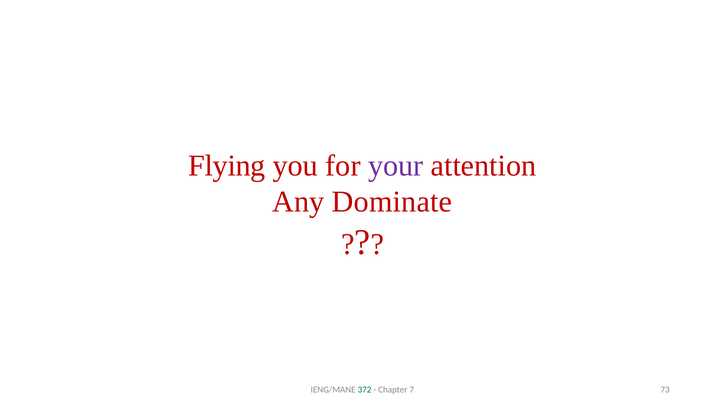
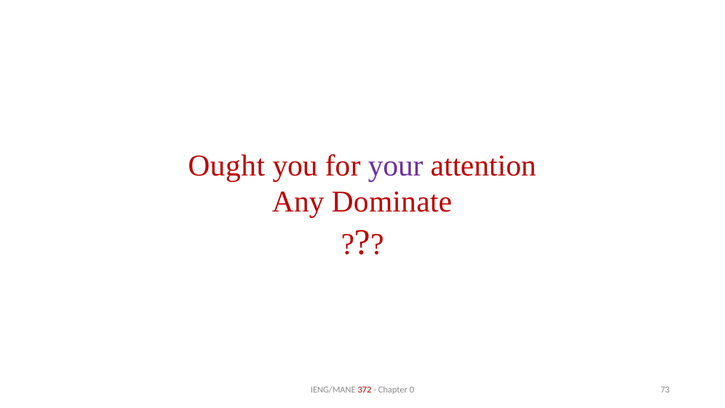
Flying: Flying -> Ought (227, 165)
372 colour: green -> red (364, 389)
7: 7 -> 0 (412, 389)
